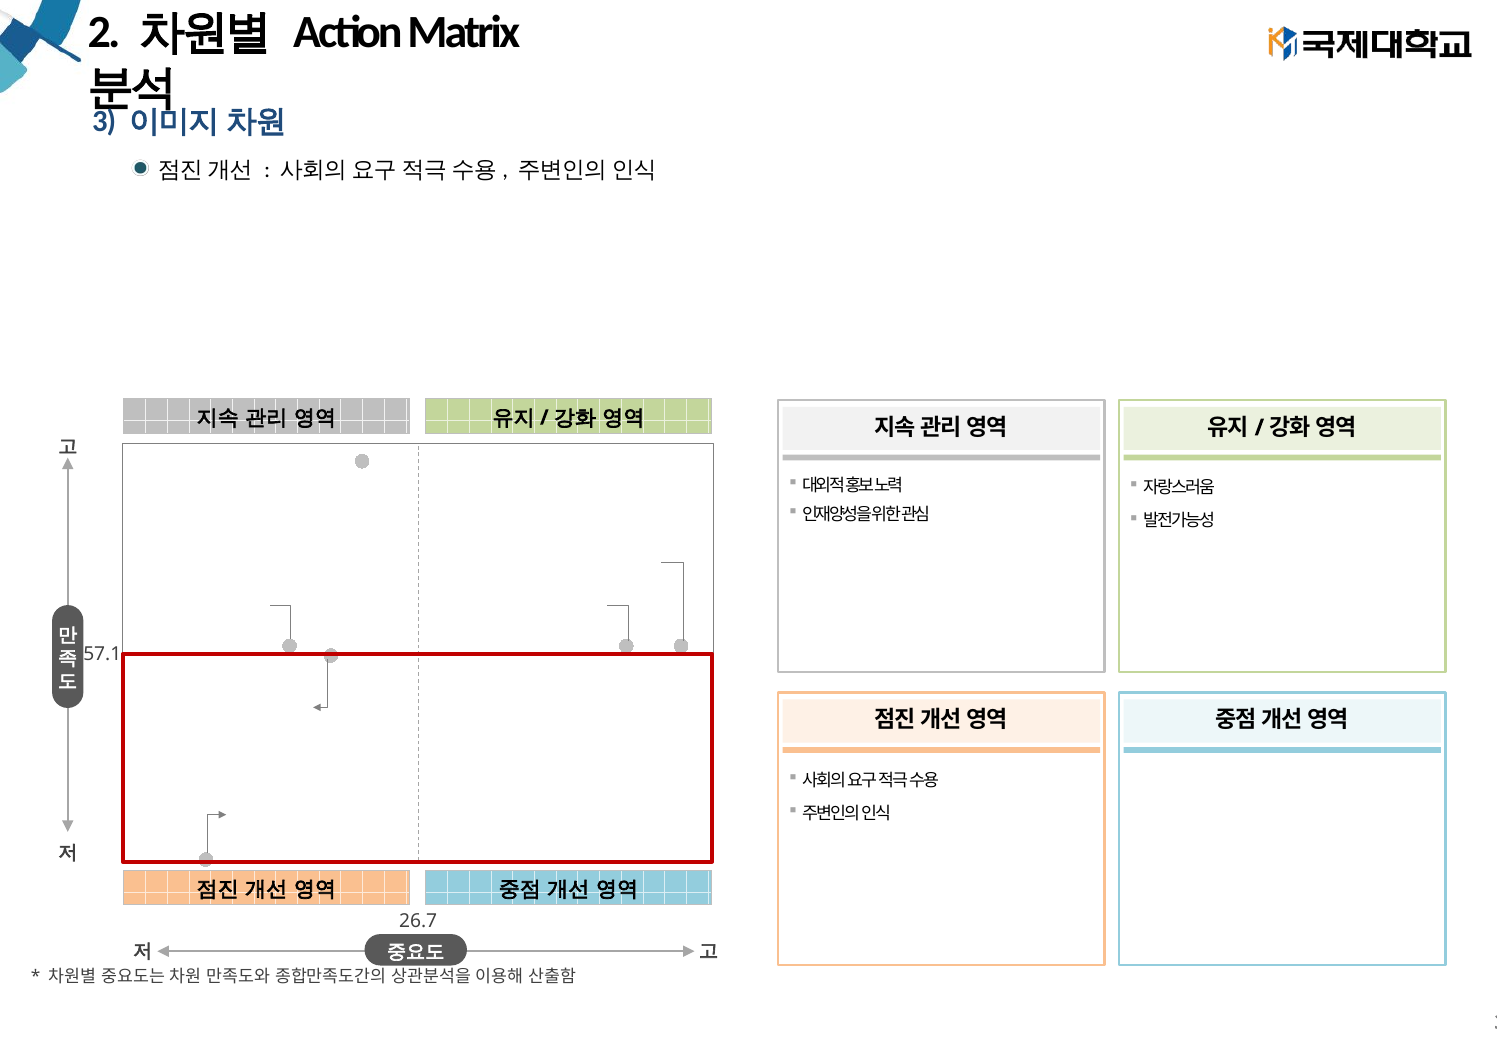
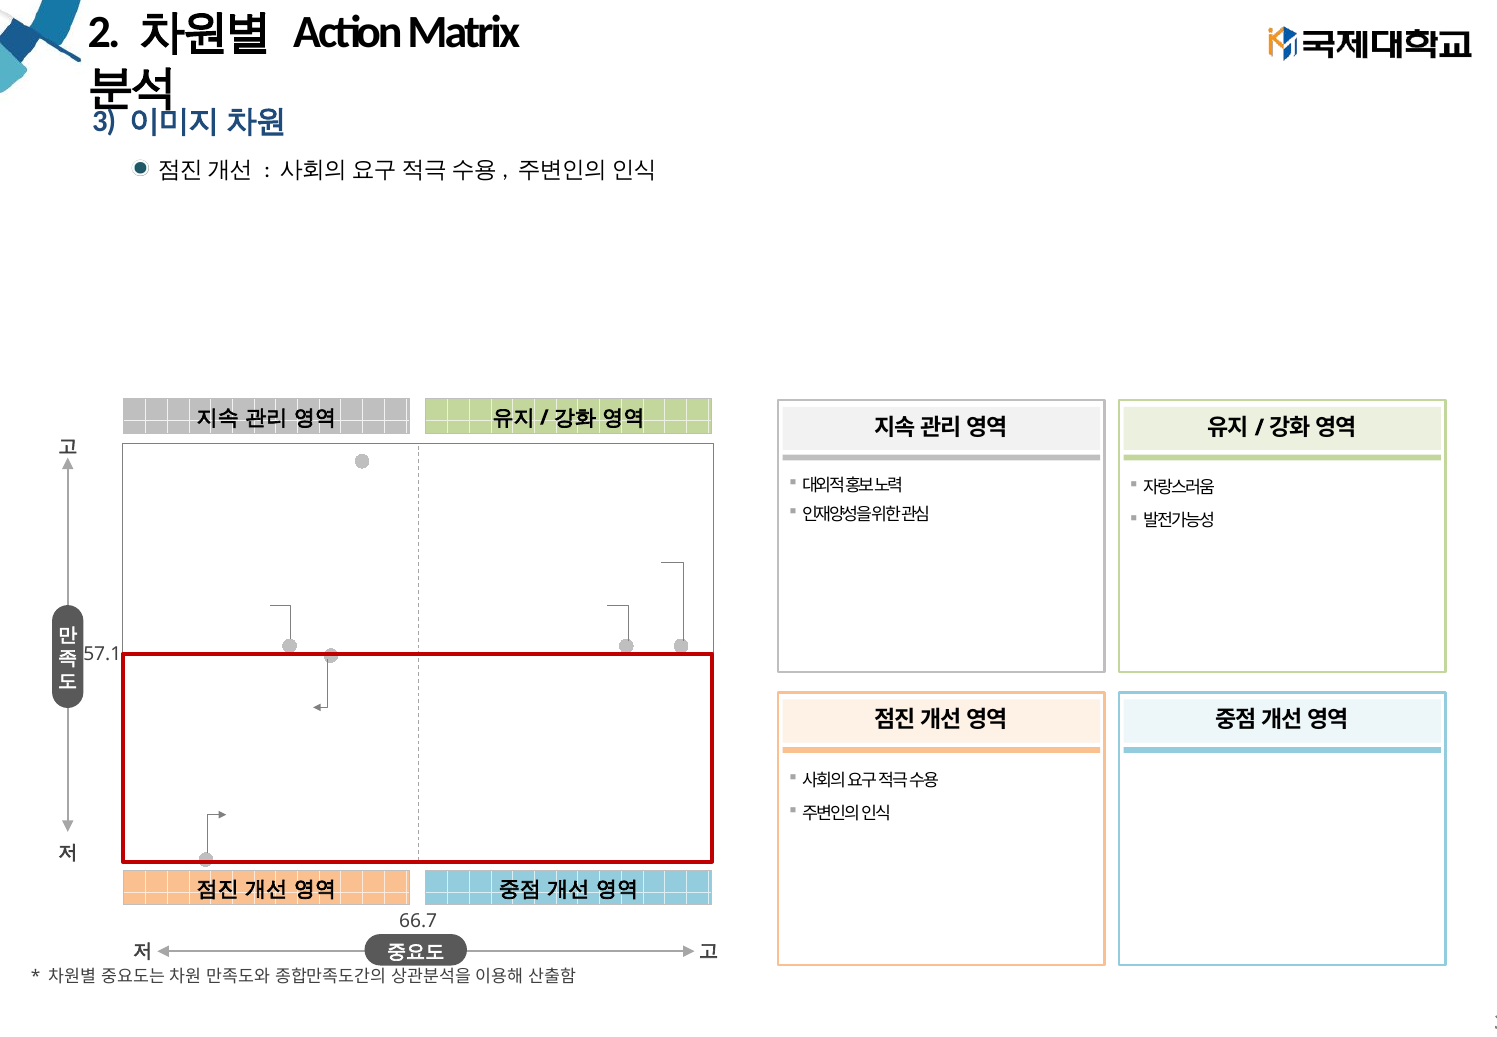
26.7: 26.7 -> 66.7 (418, 920)
